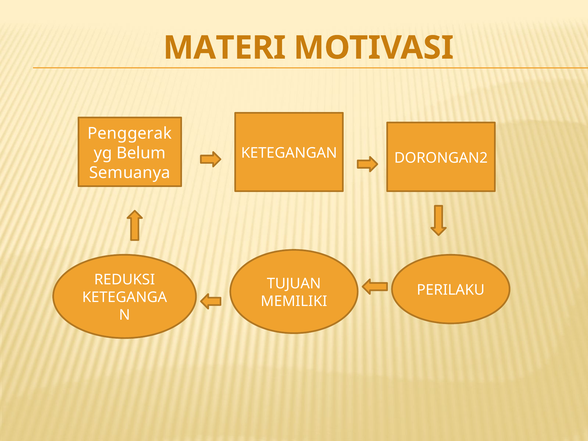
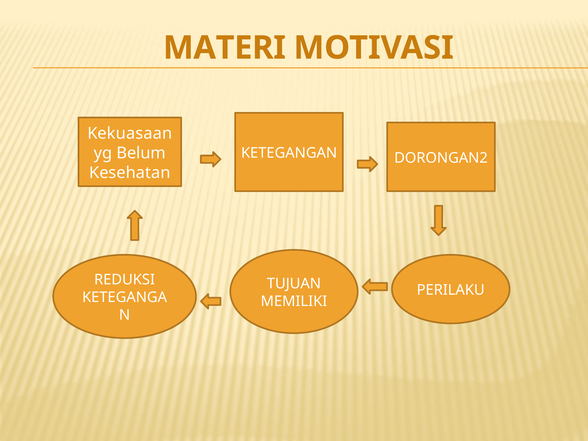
Penggerak: Penggerak -> Kekuasaan (130, 133)
Semuanya: Semuanya -> Kesehatan (130, 173)
